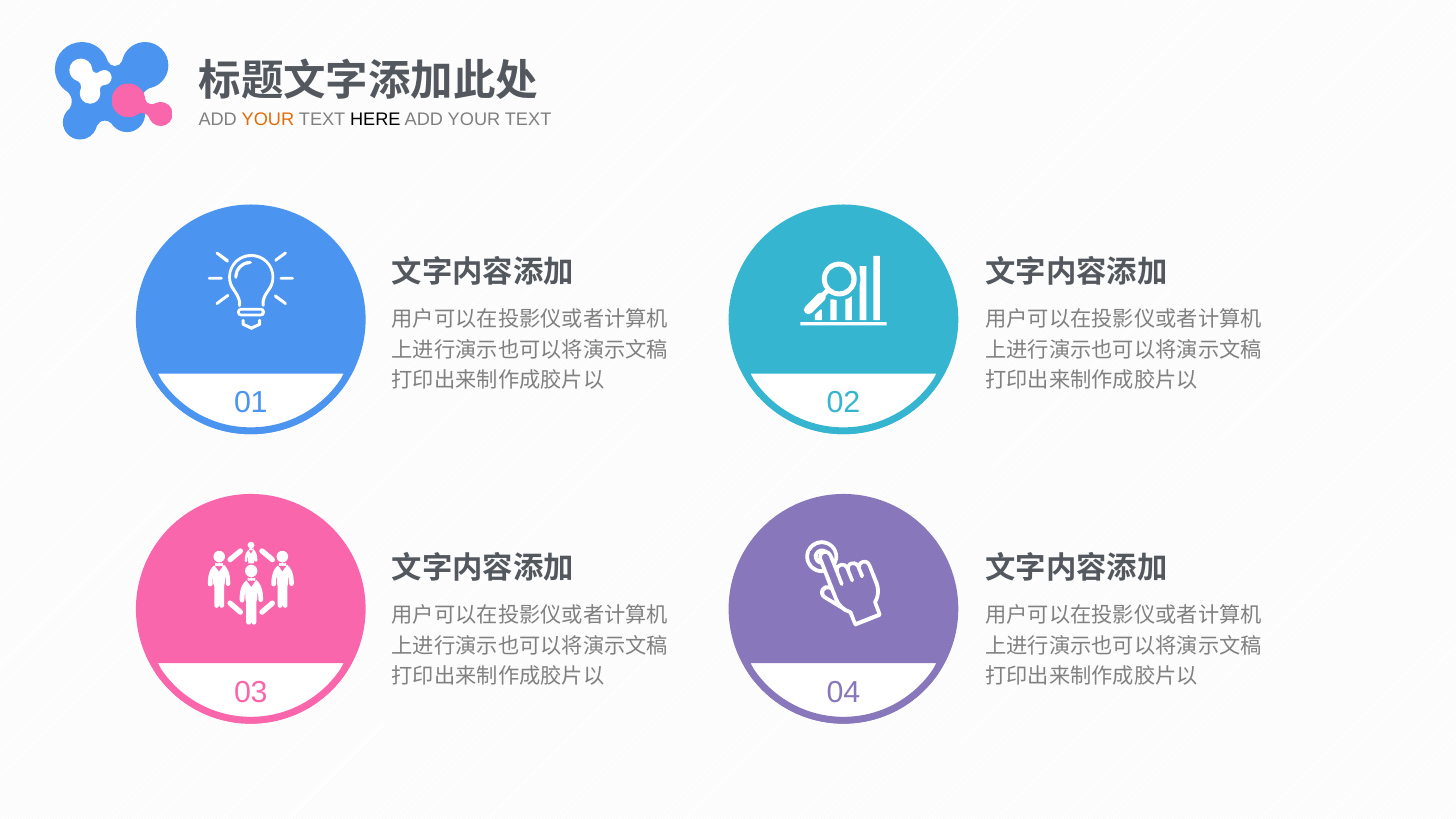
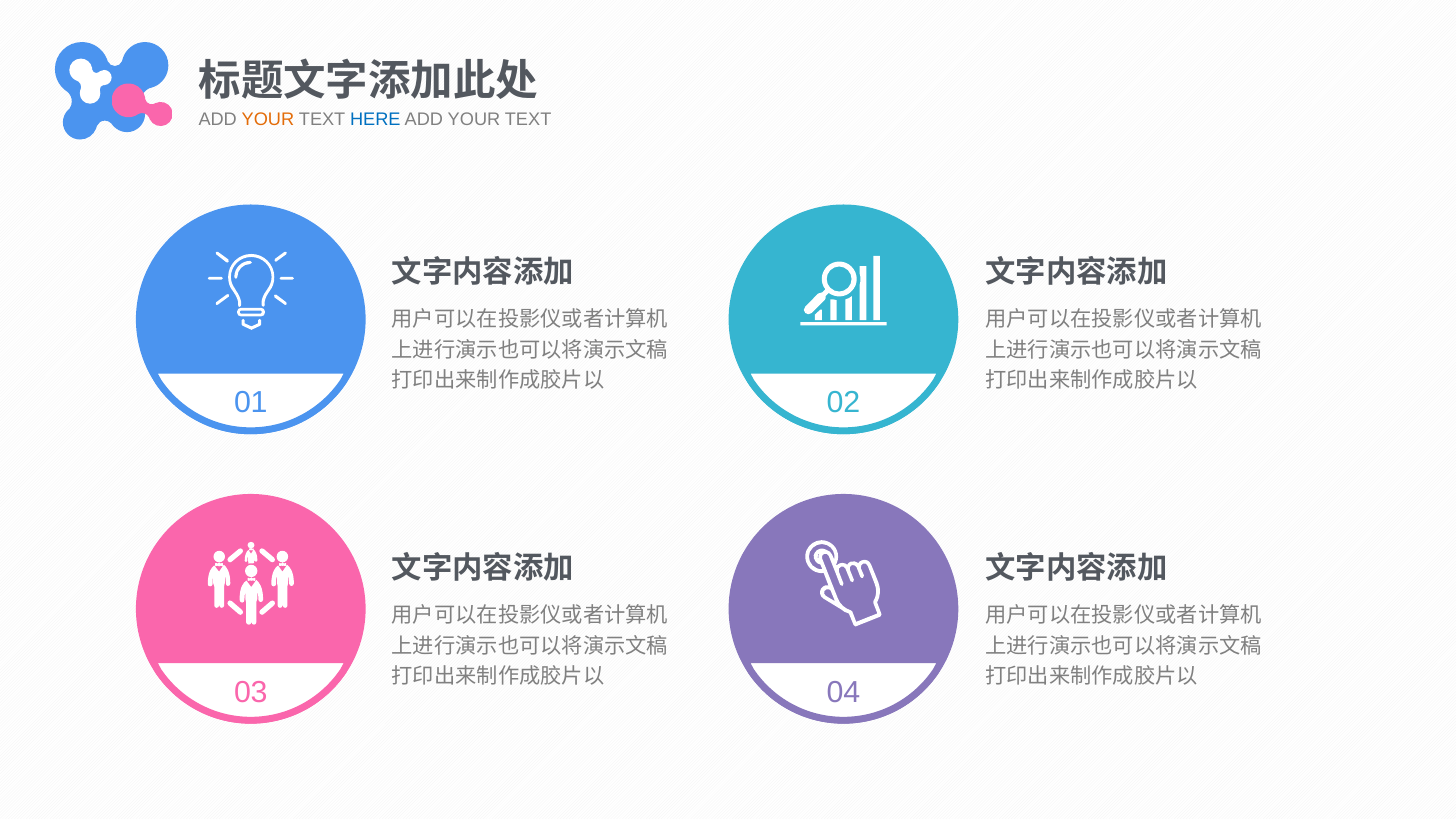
HERE colour: black -> blue (375, 119)
